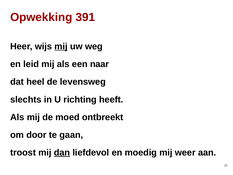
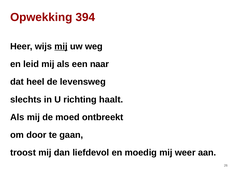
391: 391 -> 394 (85, 17)
heeft: heeft -> haalt (111, 99)
dan underline: present -> none (62, 152)
